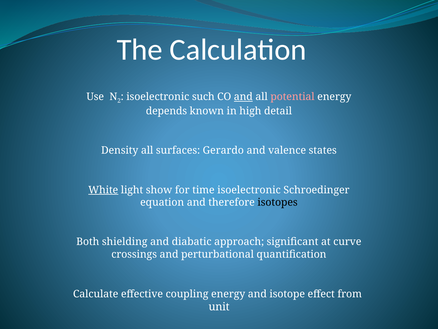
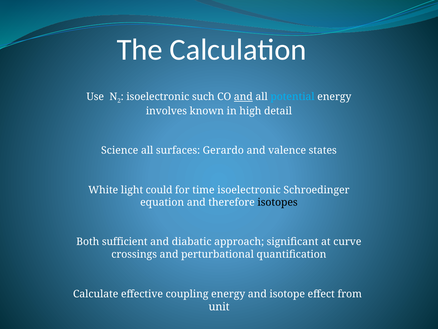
potential colour: pink -> light blue (293, 97)
depends: depends -> involves (166, 111)
Density: Density -> Science (120, 150)
White underline: present -> none (103, 190)
show: show -> could (159, 190)
shielding: shielding -> sufficient (125, 242)
